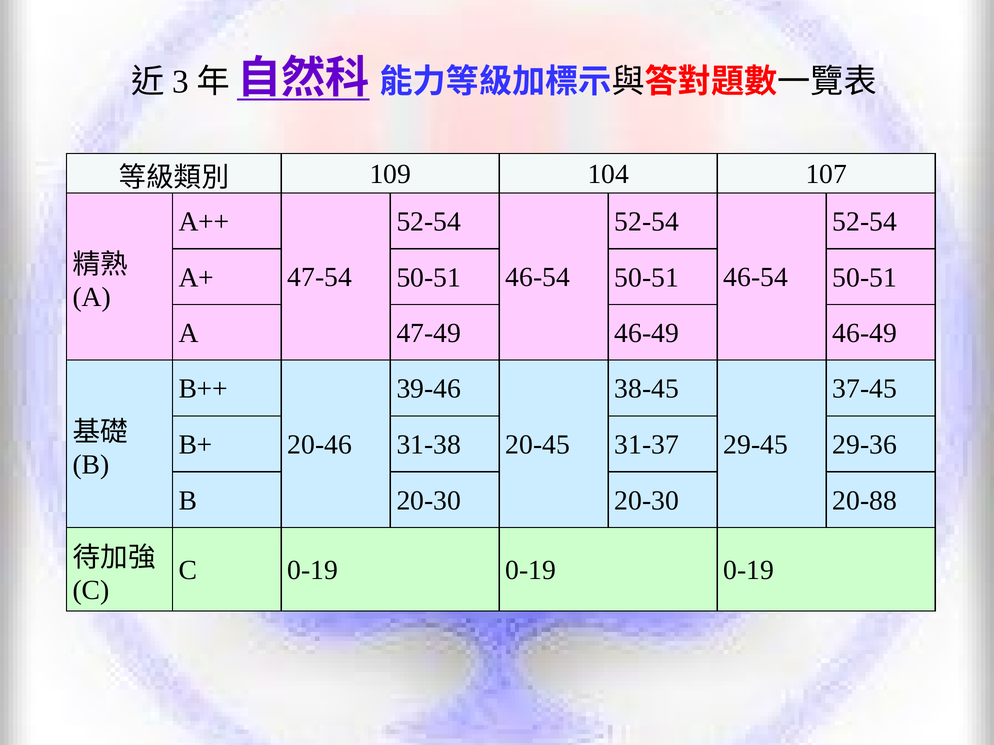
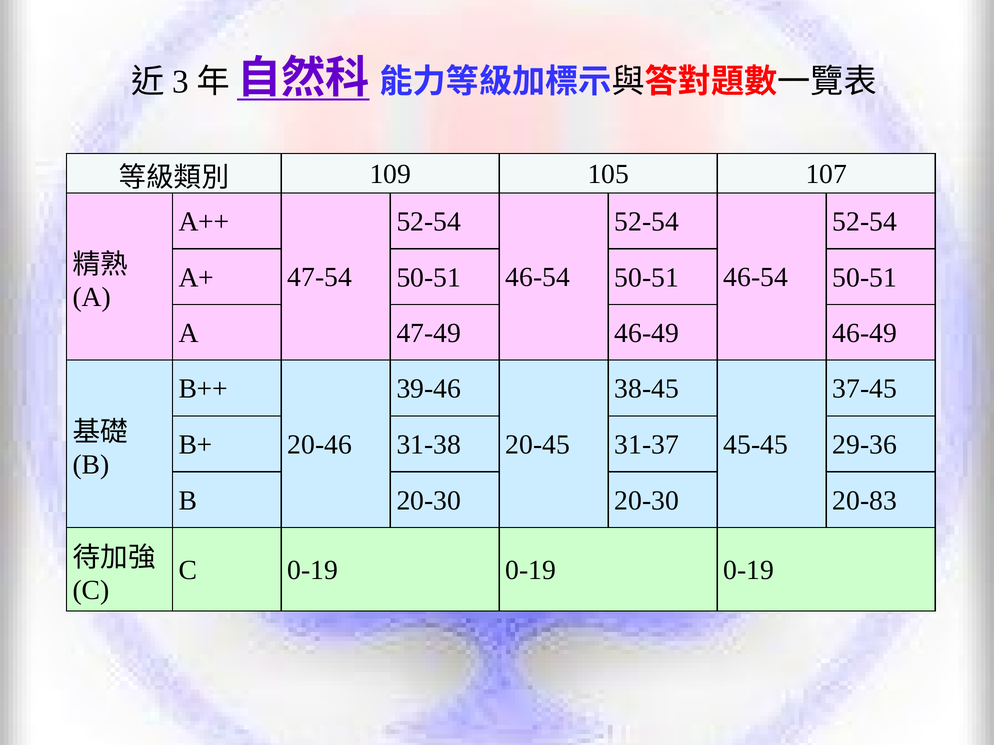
104: 104 -> 105 (608, 174)
29-45: 29-45 -> 45-45 (756, 445)
20-88: 20-88 -> 20-83 (865, 501)
